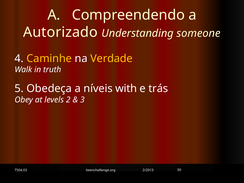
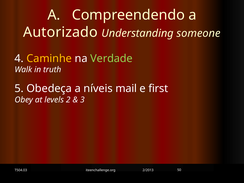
Verdade colour: yellow -> light green (111, 58)
with: with -> mail (126, 89)
trás: trás -> first (158, 89)
